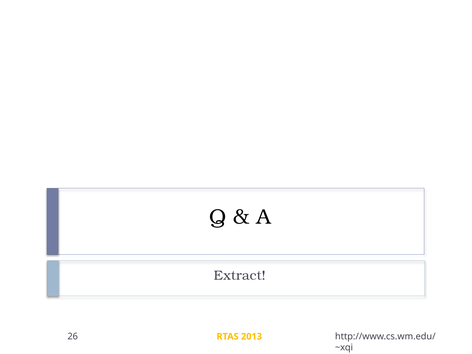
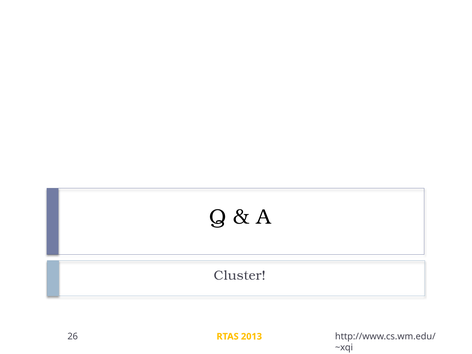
Extract: Extract -> Cluster (240, 276)
